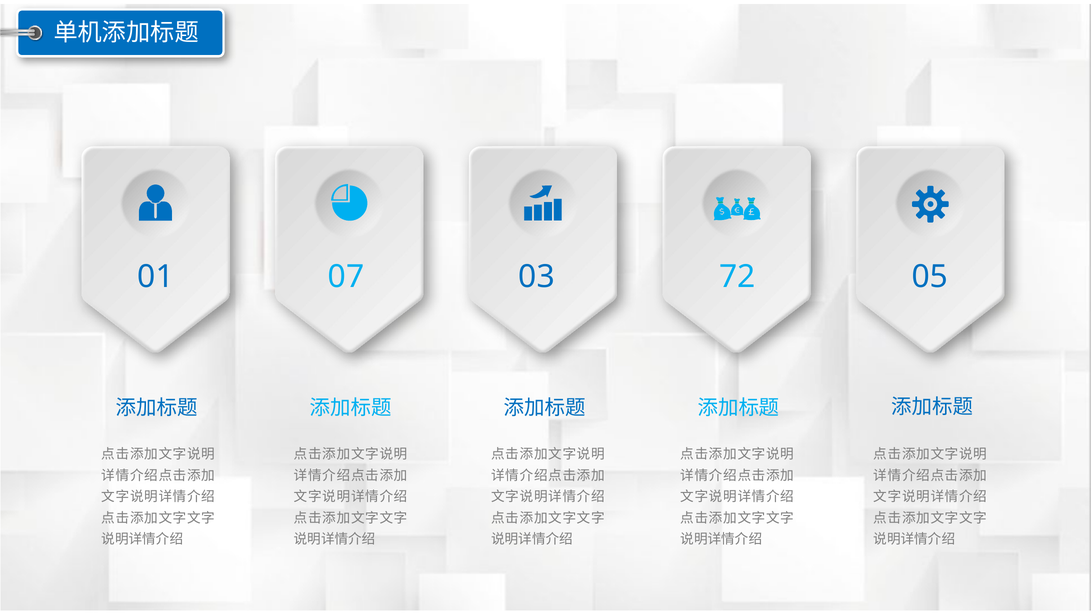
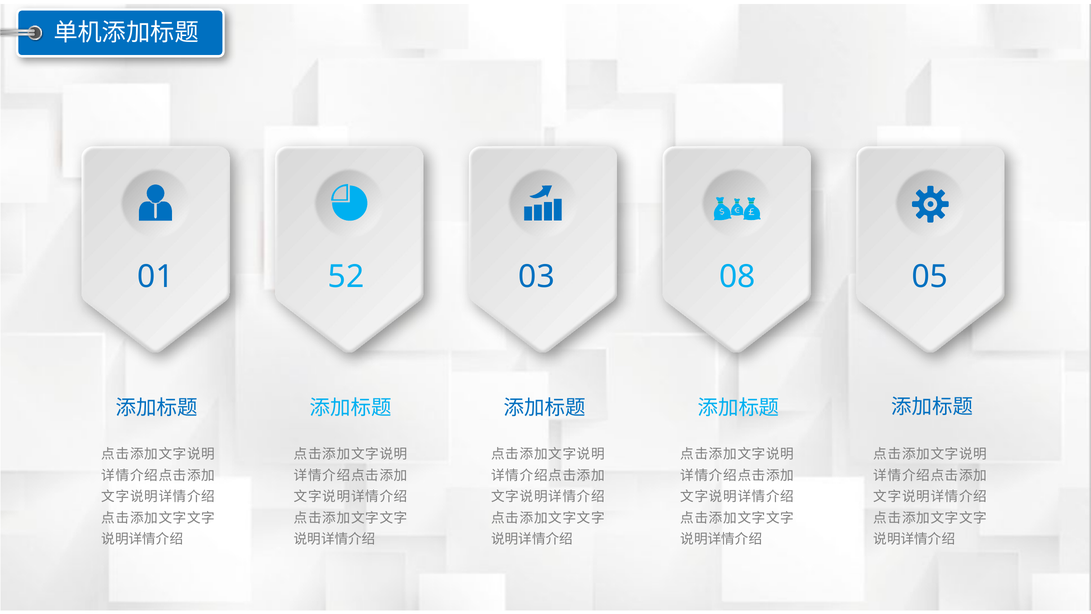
07: 07 -> 52 (346, 277)
72: 72 -> 08 (737, 277)
